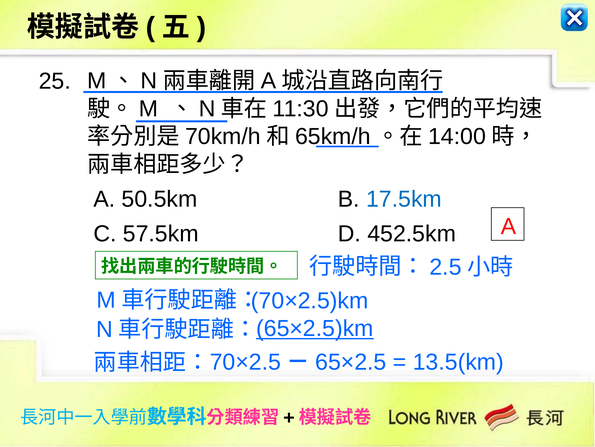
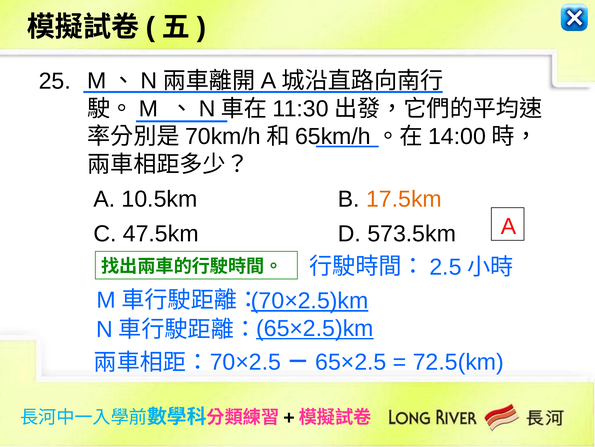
50.5km: 50.5km -> 10.5km (159, 199)
17.5km colour: blue -> orange (404, 199)
57.5km: 57.5km -> 47.5km (161, 234)
452.5km: 452.5km -> 573.5km (412, 234)
70×2.5)km underline: none -> present (310, 300)
13.5(km: 13.5(km -> 72.5(km (458, 362)
